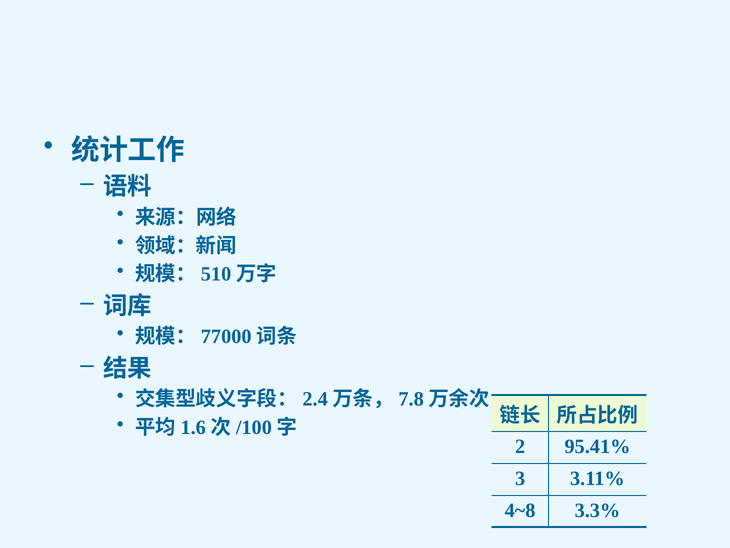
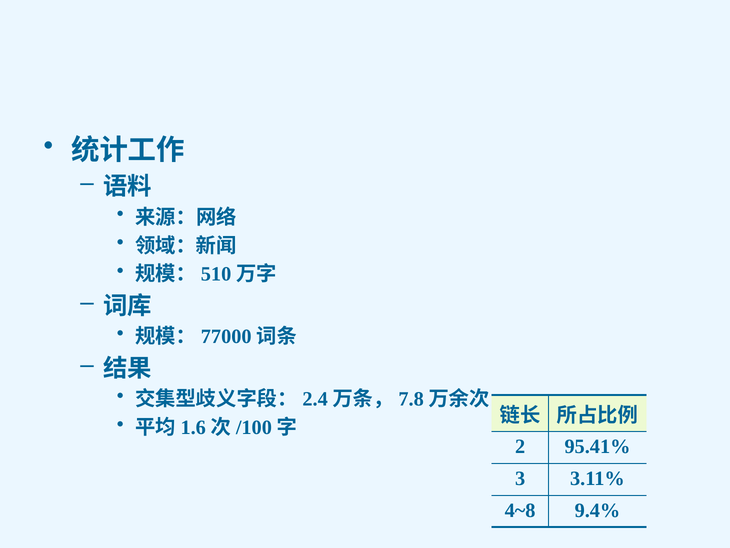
3.3%: 3.3% -> 9.4% (597, 510)
